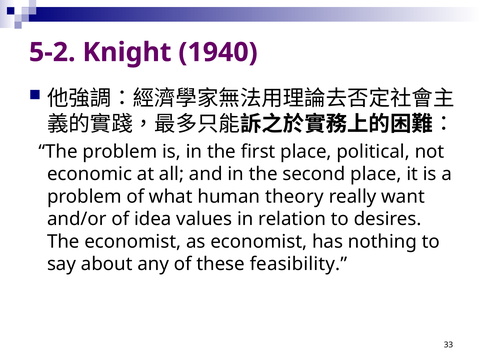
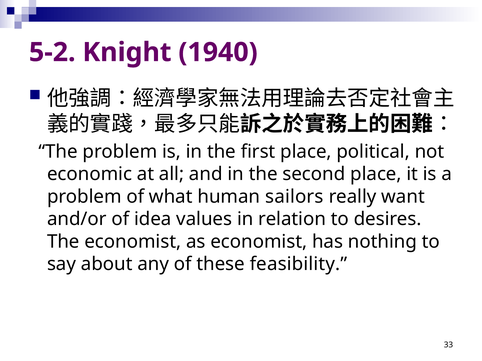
theory: theory -> sailors (294, 197)
